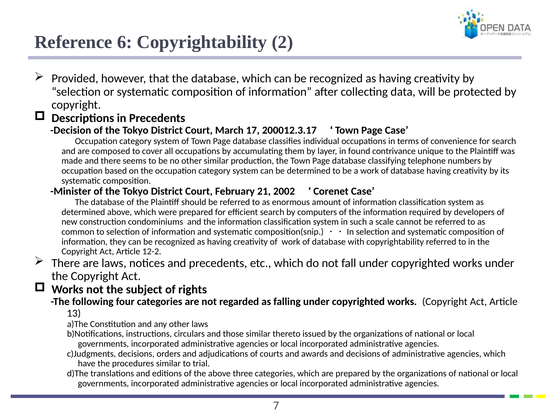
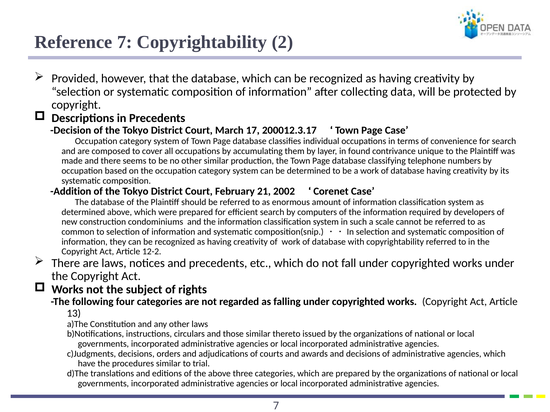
Reference 6: 6 -> 7 (125, 42)
Minister: Minister -> Addition (71, 192)
